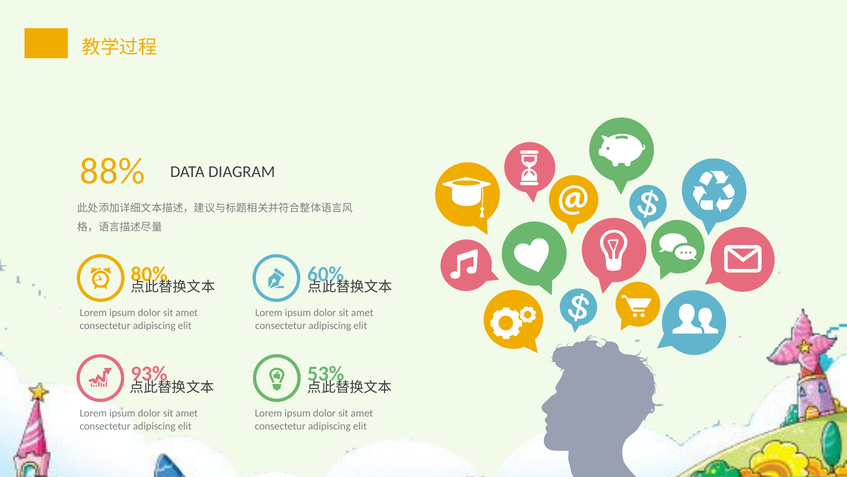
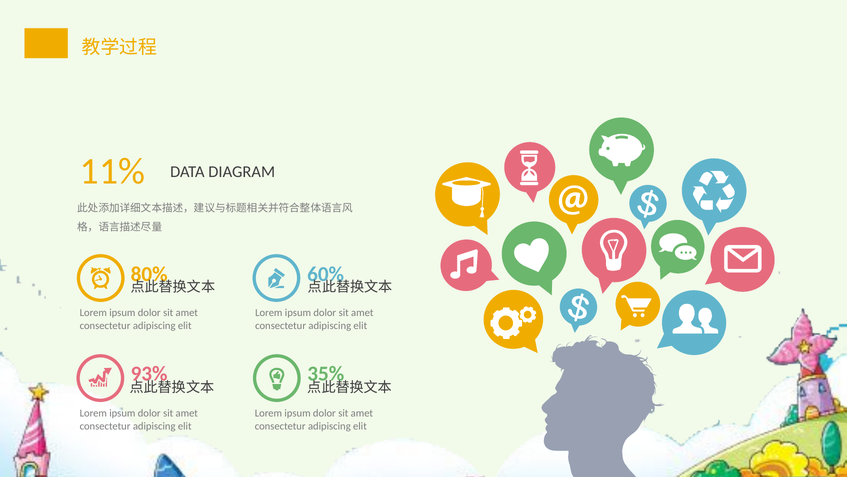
88%: 88% -> 11% (112, 171)
53%: 53% -> 35% (326, 373)
